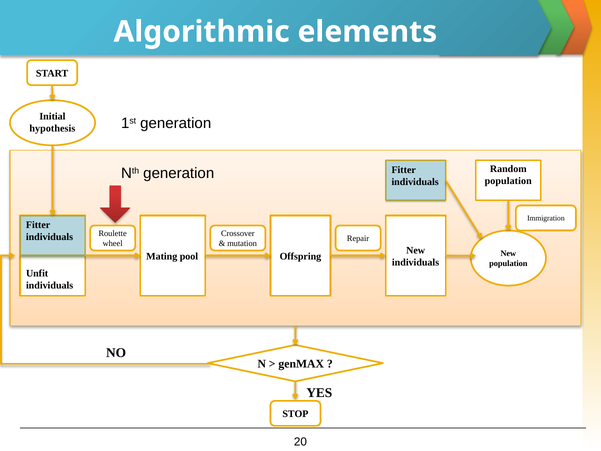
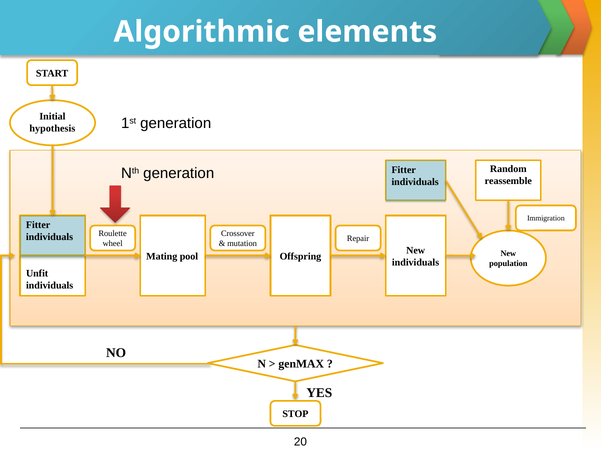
population: population -> reassemble (508, 181)
